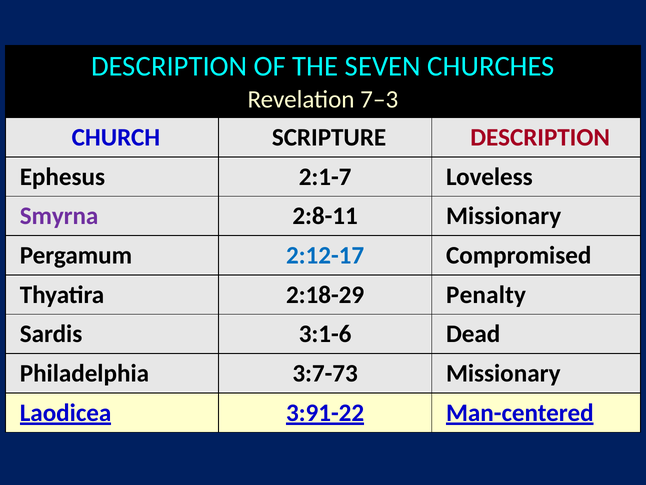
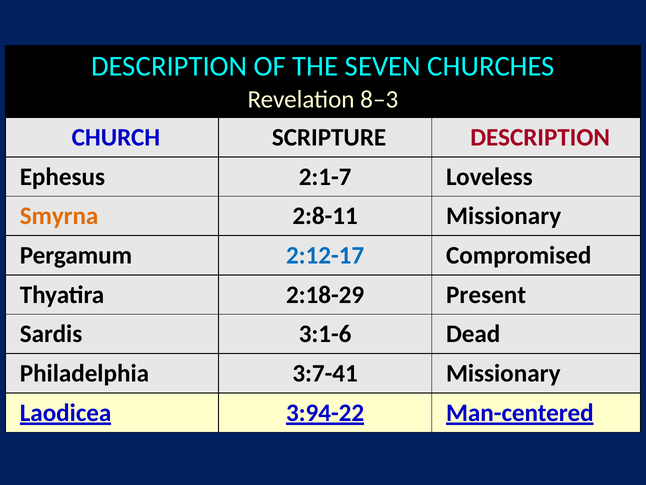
7‒3: 7‒3 -> 8‒3 (379, 99)
Smyrna colour: purple -> orange (59, 216)
Penalty: Penalty -> Present (486, 295)
3:7-73: 3:7-73 -> 3:7-41 (325, 373)
3:91-22: 3:91-22 -> 3:94-22 (325, 412)
